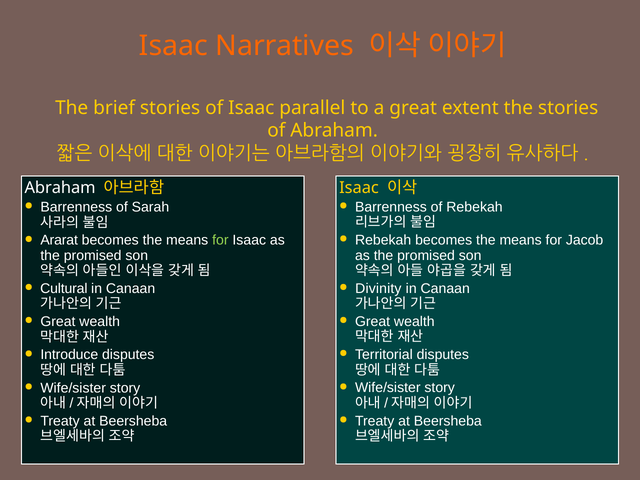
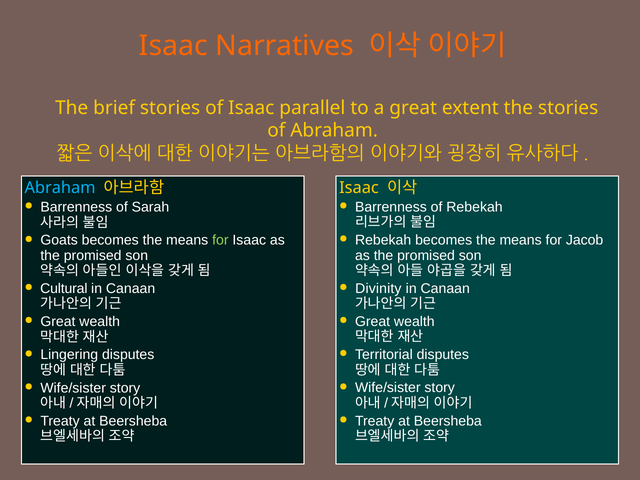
Abraham colour: white -> light blue (60, 188)
Ararat: Ararat -> Goats (59, 240)
Introduce: Introduce -> Lingering (69, 355)
